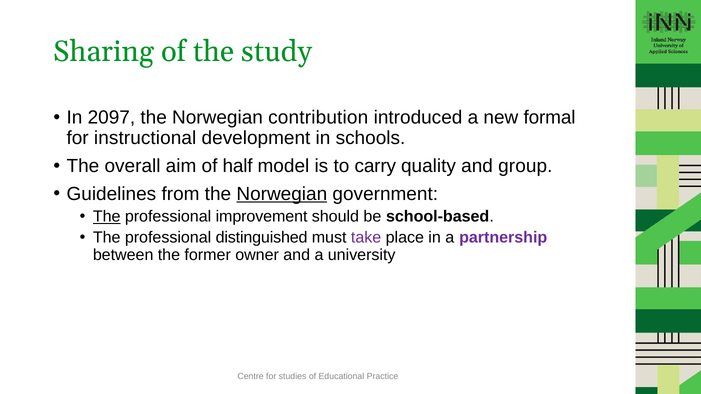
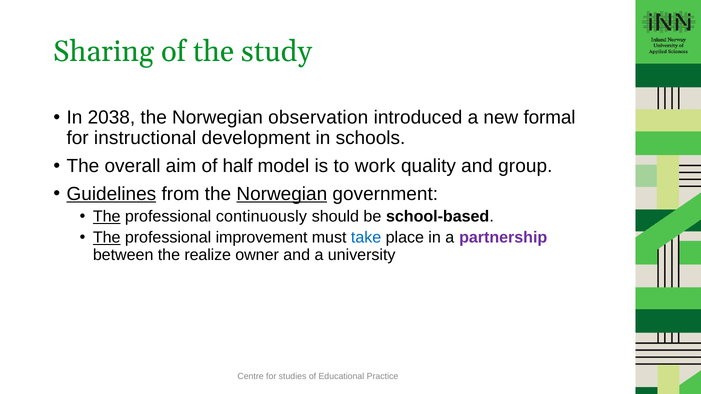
2097: 2097 -> 2038 (111, 118)
contribution: contribution -> observation (318, 118)
carry: carry -> work (375, 166)
Guidelines underline: none -> present (111, 194)
improvement: improvement -> continuously (261, 217)
The underline: none -> present (107, 238)
distinguished: distinguished -> improvement (262, 238)
take colour: purple -> blue (366, 238)
former: former -> realize (208, 255)
